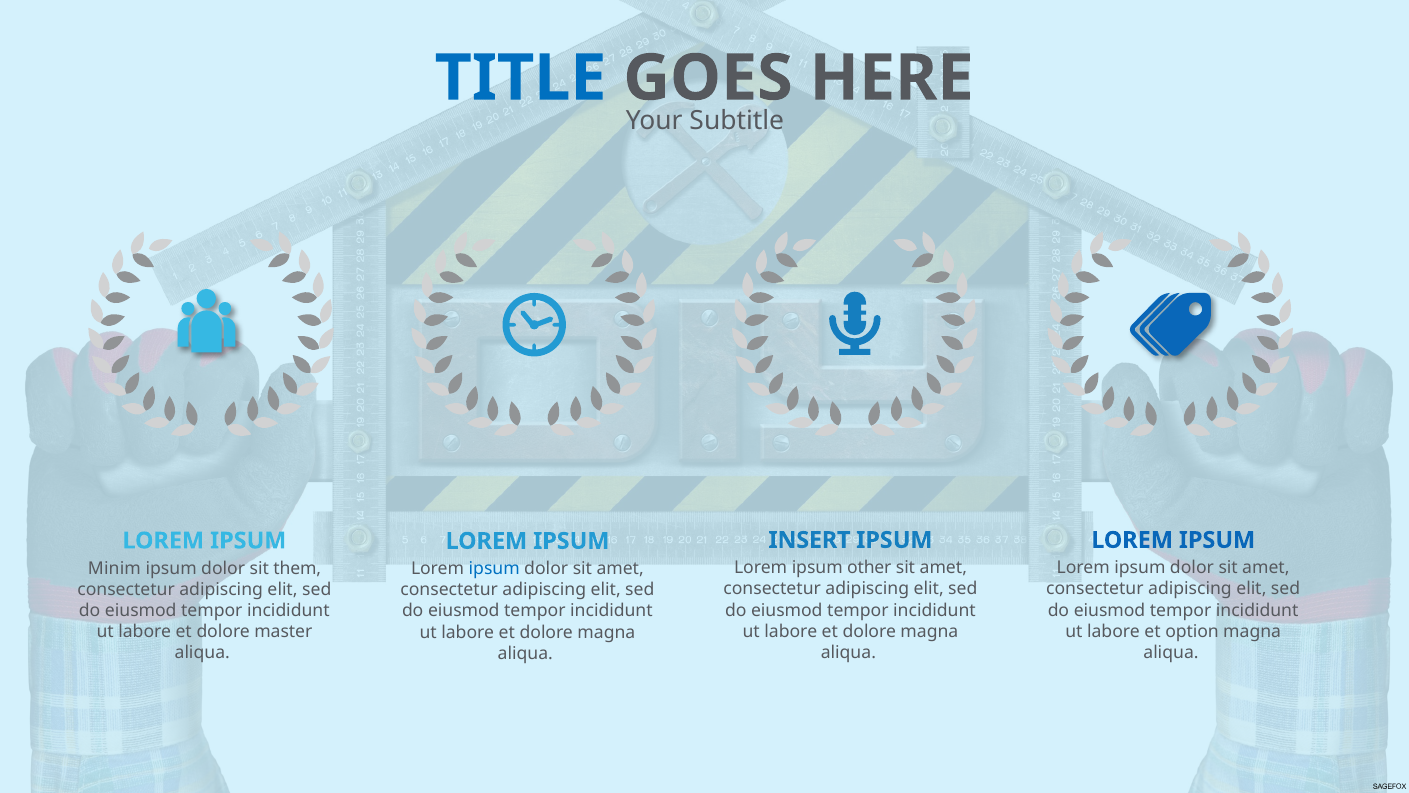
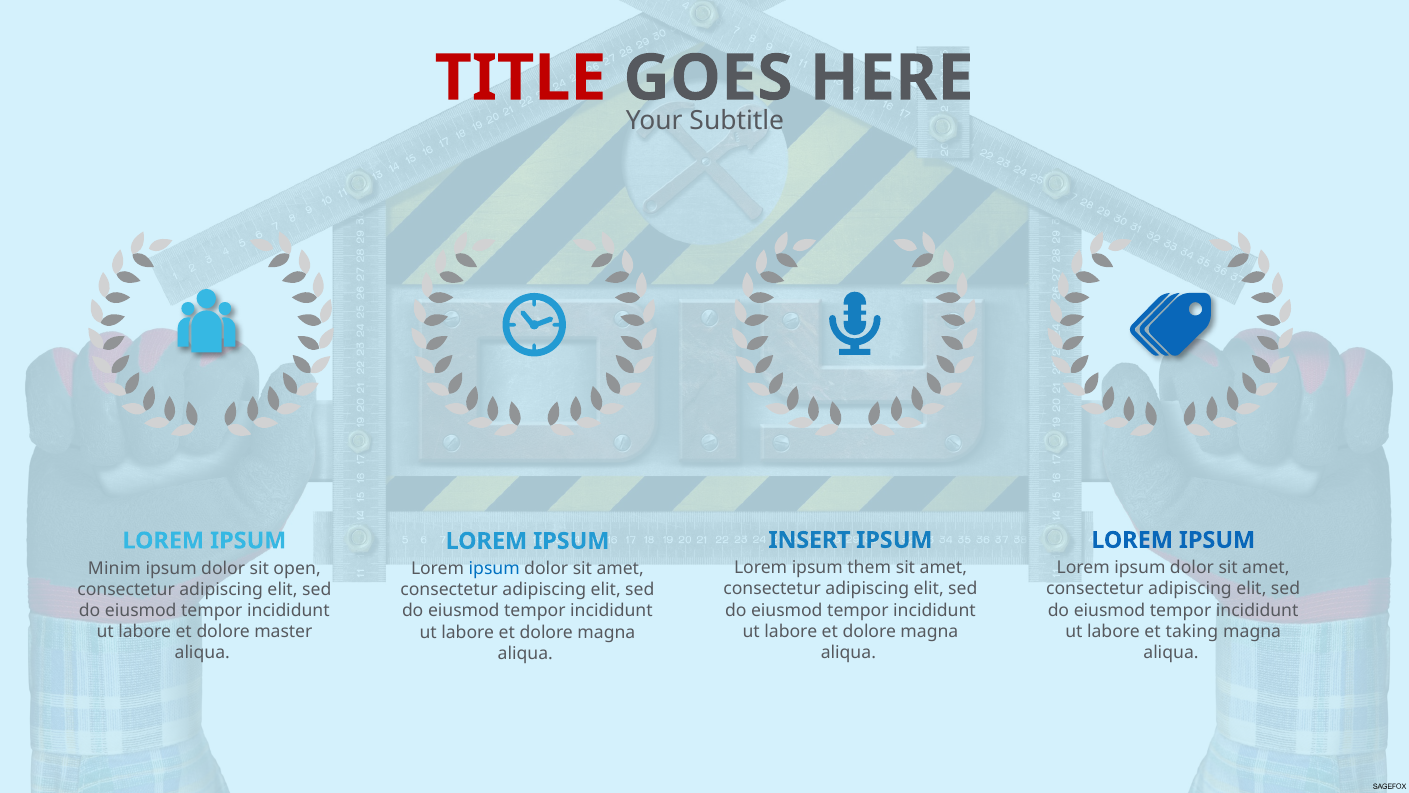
TITLE colour: blue -> red (521, 78)
other: other -> them (869, 568)
them: them -> open (297, 568)
option: option -> taking (1192, 631)
